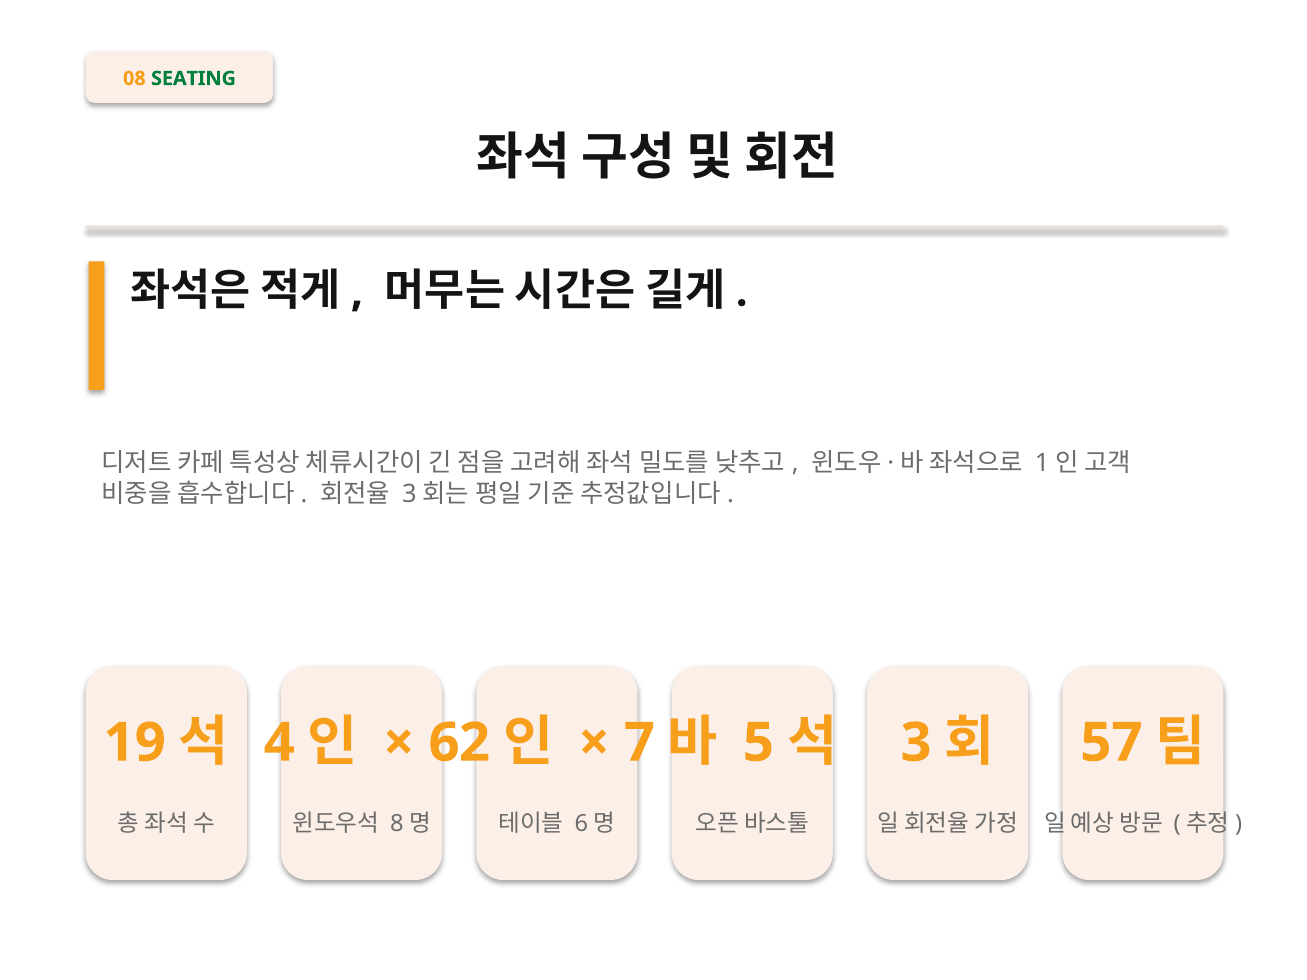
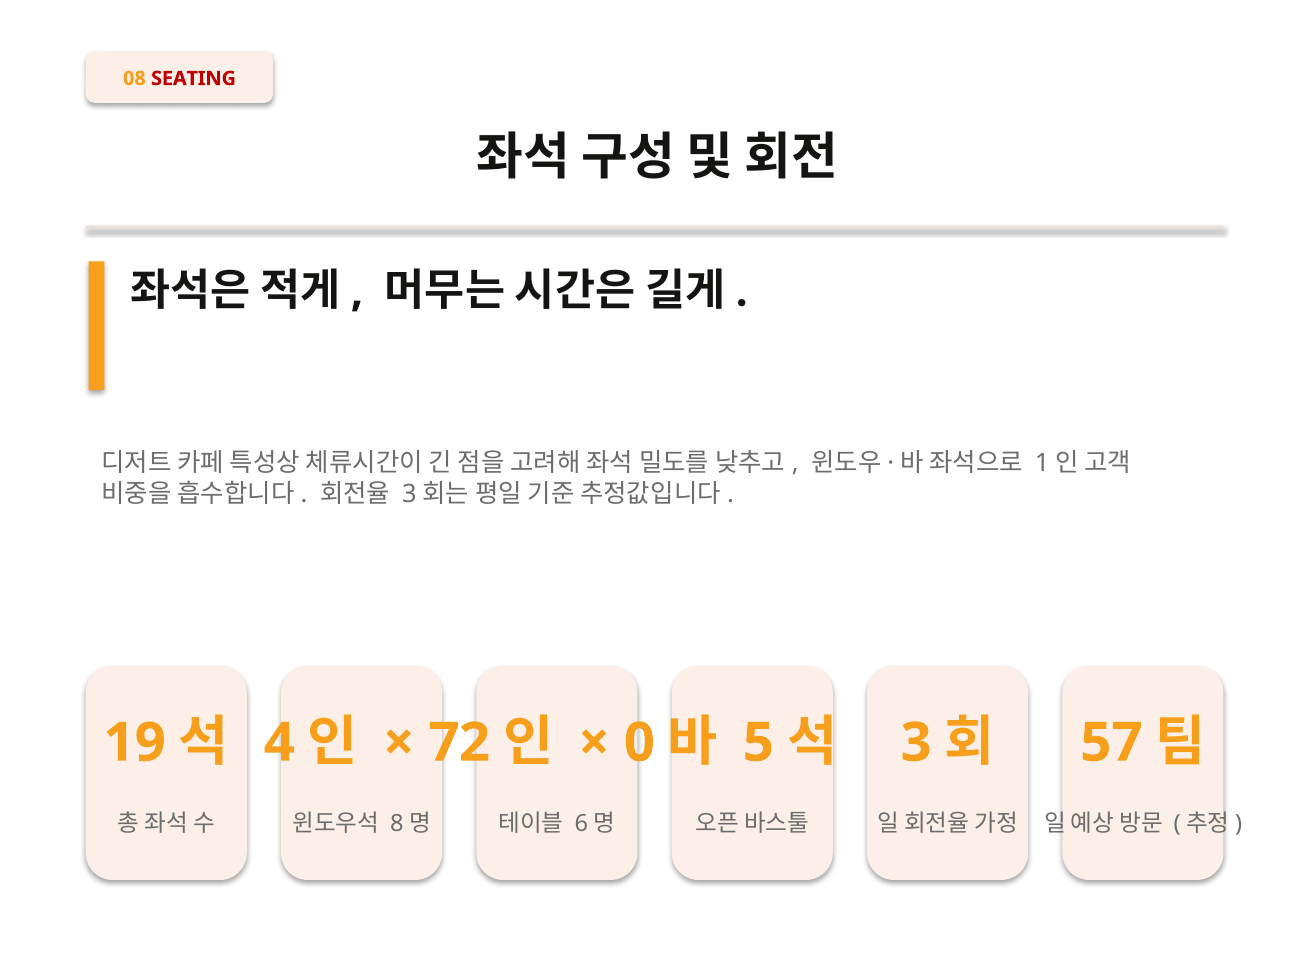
SEATING colour: green -> red (193, 79)
6: 6 -> 7 (444, 743)
7: 7 -> 0 (639, 743)
